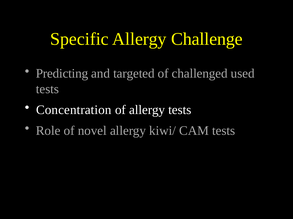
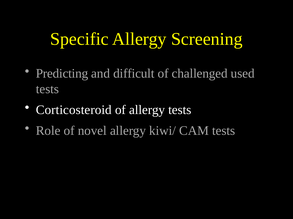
Challenge: Challenge -> Screening (207, 39)
targeted: targeted -> difficult (134, 74)
Concentration: Concentration -> Corticosteroid (74, 110)
